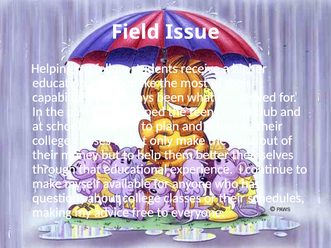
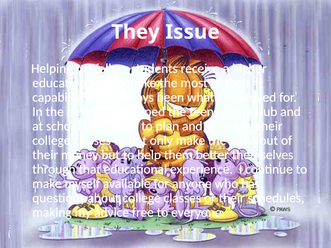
Field: Field -> They (135, 32)
